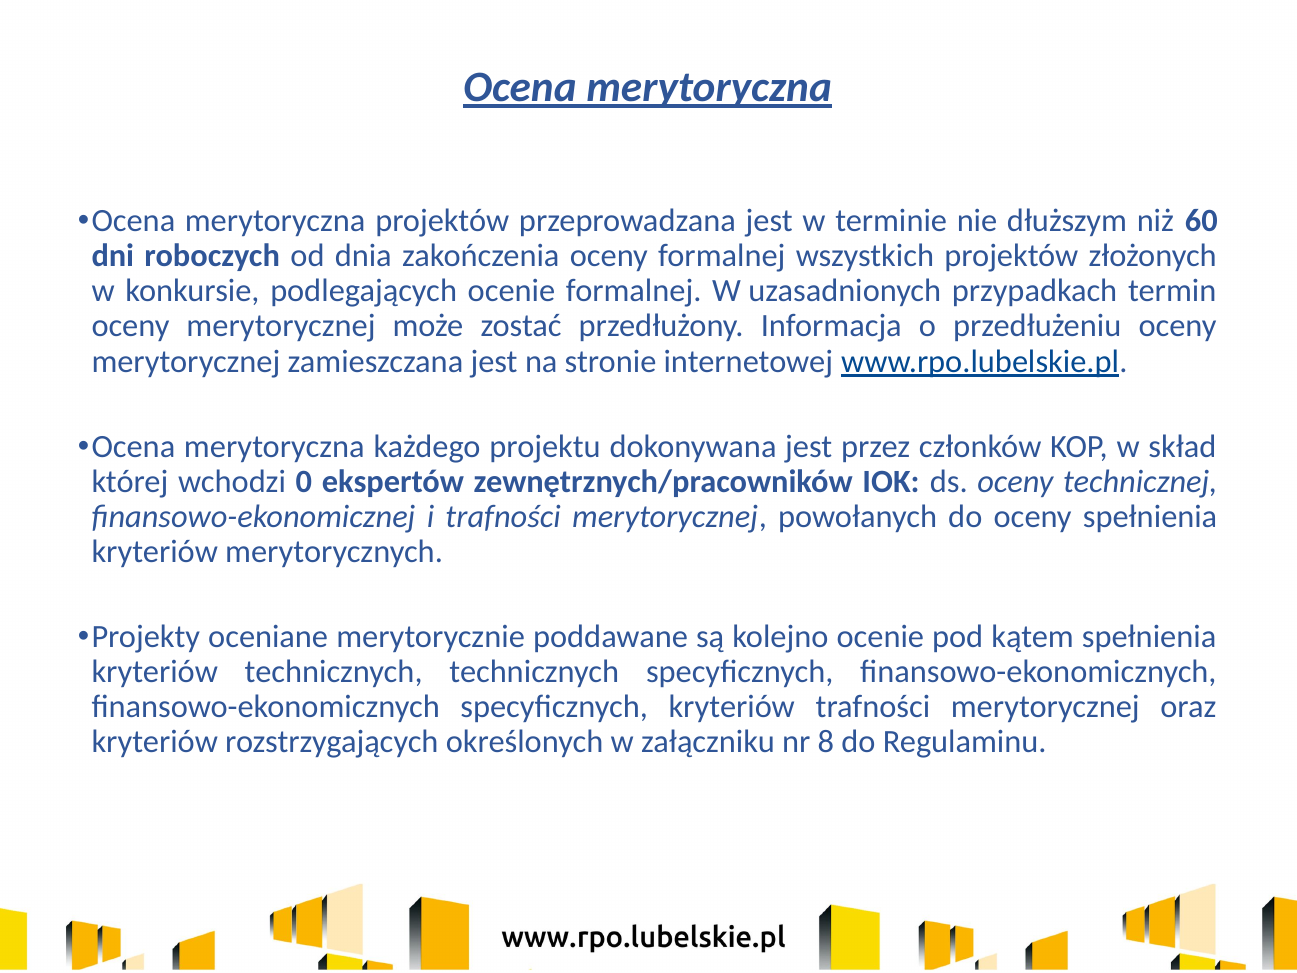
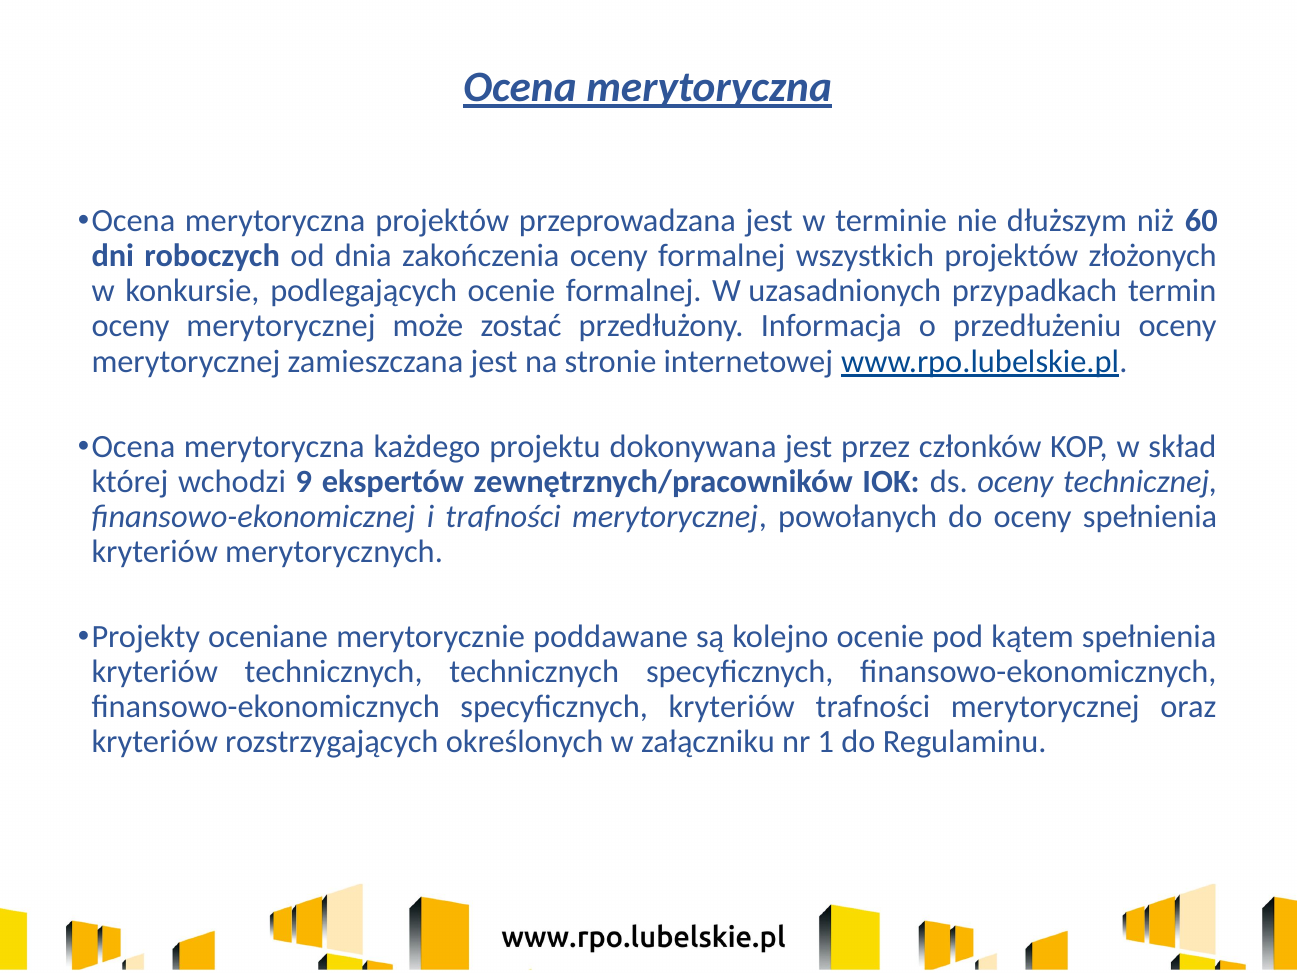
0: 0 -> 9 (304, 482)
8: 8 -> 1 (826, 742)
